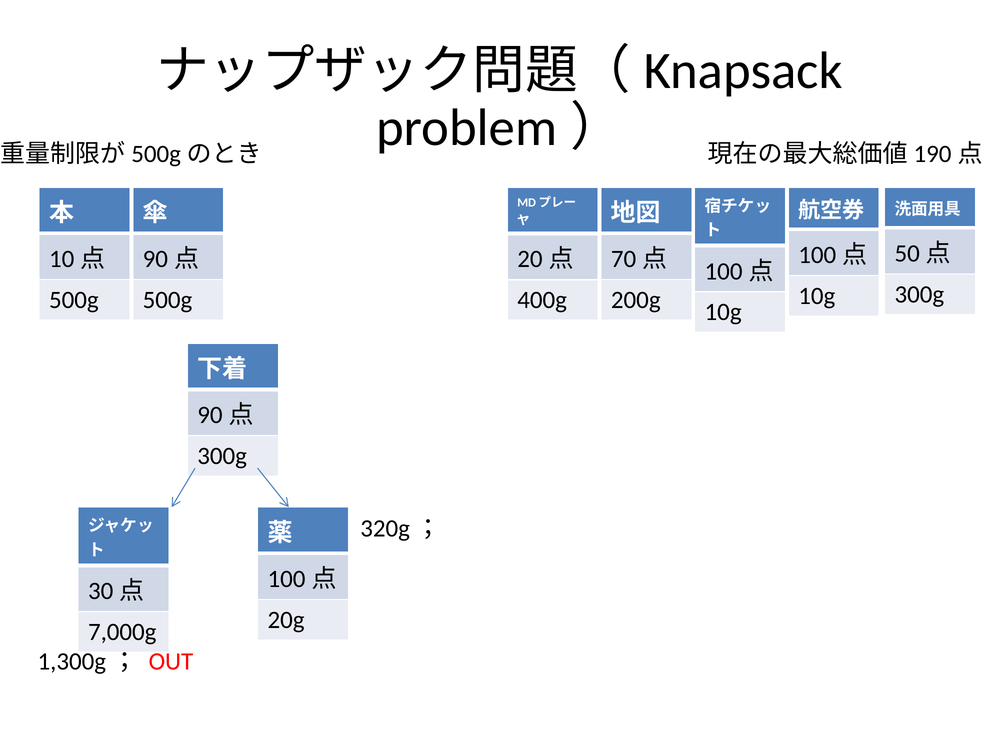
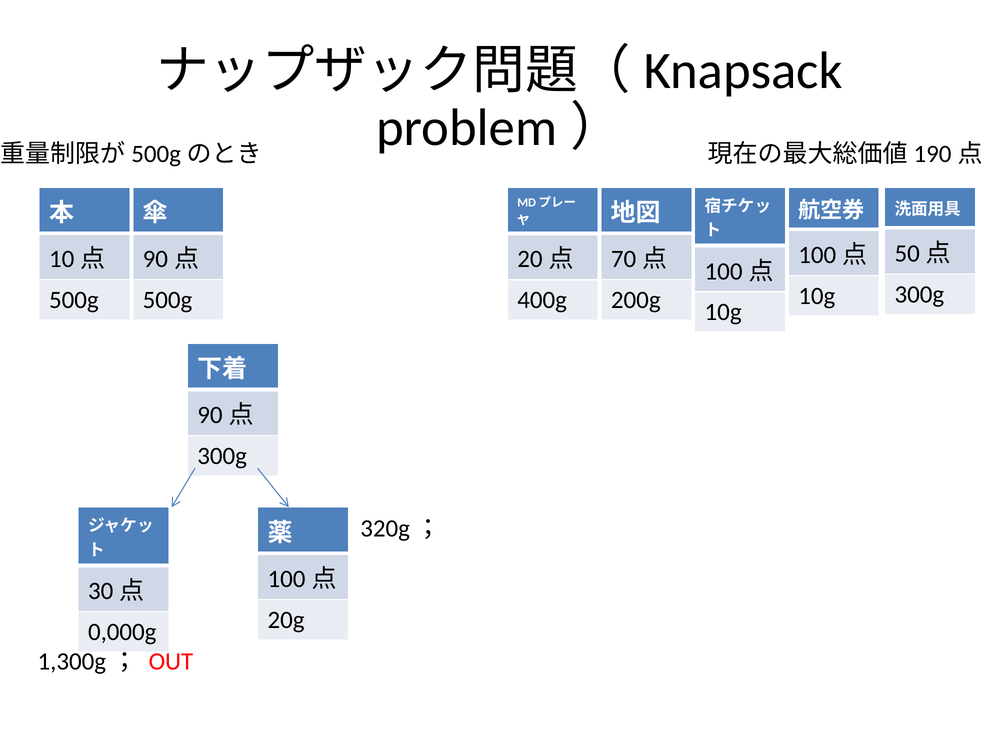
7,000g: 7,000g -> 0,000g (122, 632)
